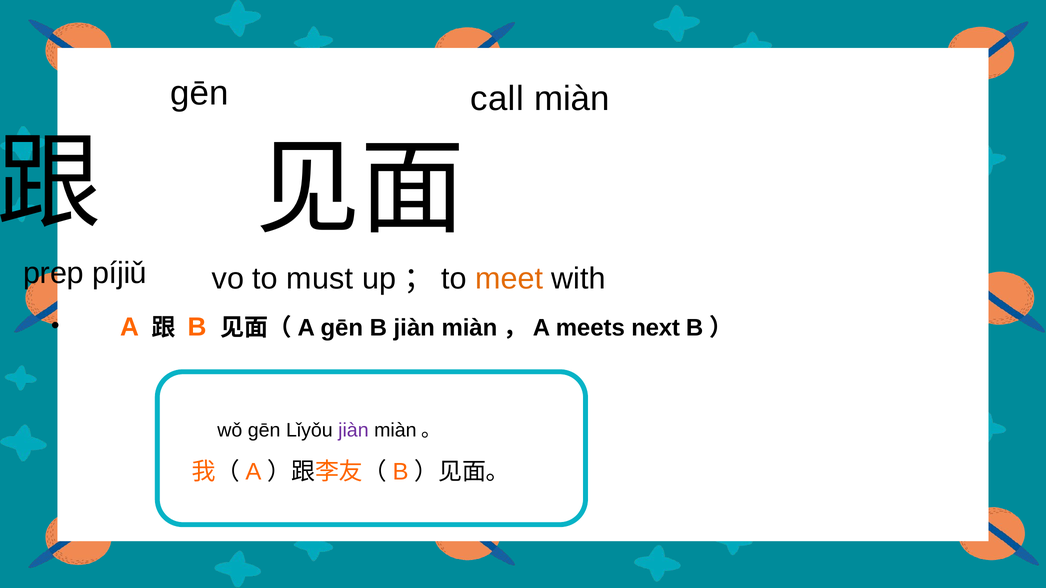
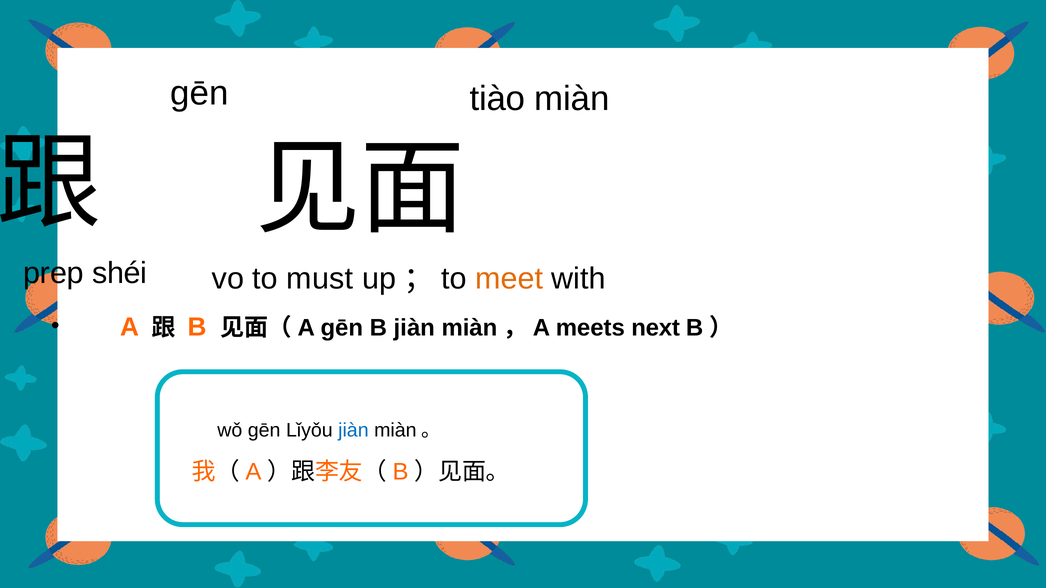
call: call -> tiào (497, 99)
píjiǔ: píjiǔ -> shéi (120, 274)
jiàn colour: purple -> blue (353, 431)
